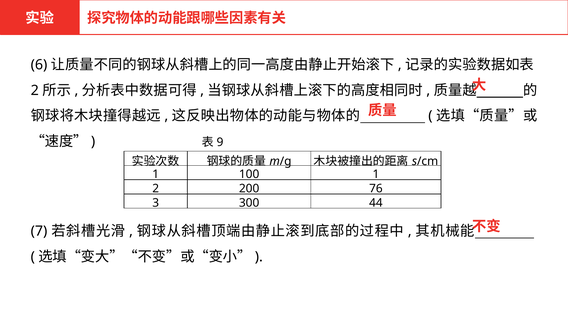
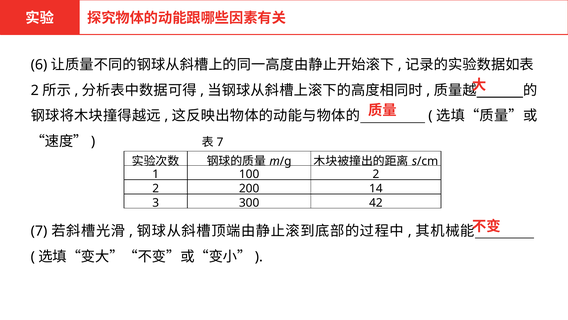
9: 9 -> 7 (220, 142)
100 1: 1 -> 2 (376, 174)
76: 76 -> 14 (376, 188)
44: 44 -> 42 (376, 202)
